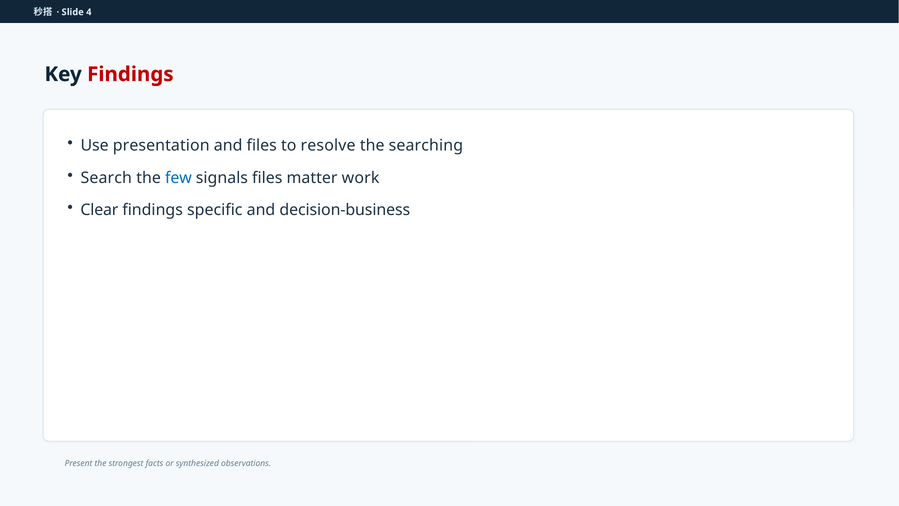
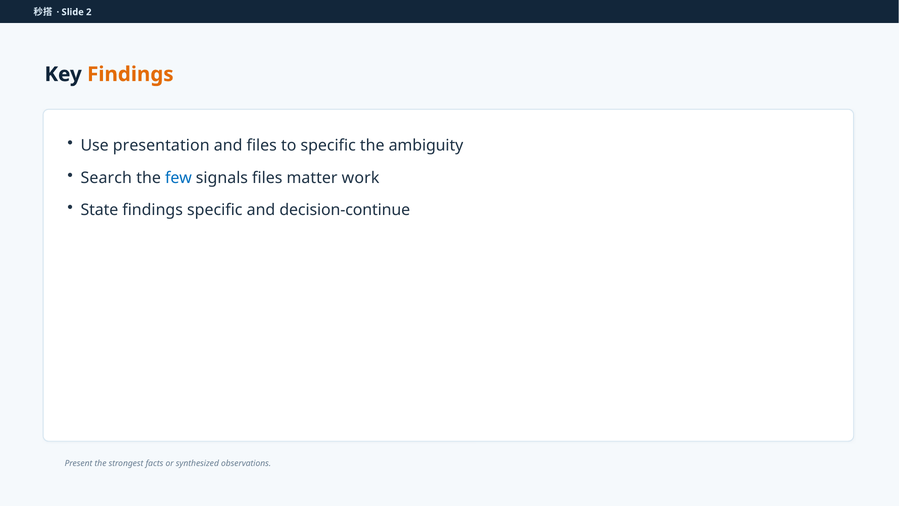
4: 4 -> 2 (89, 12)
Findings colour: red -> orange (130, 74)
to resolve: resolve -> specific (328, 145)
searching: searching -> ambiguity (426, 145)
Clear: Clear -> State (99, 210)
decision-business: decision-business -> decision-continue (345, 210)
